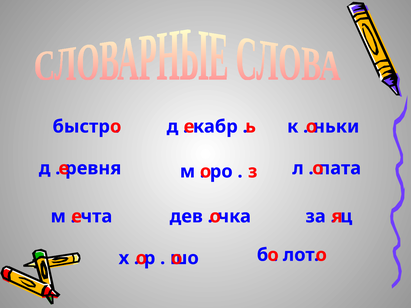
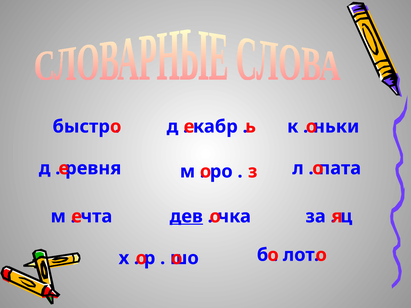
дев underline: none -> present (186, 217)
